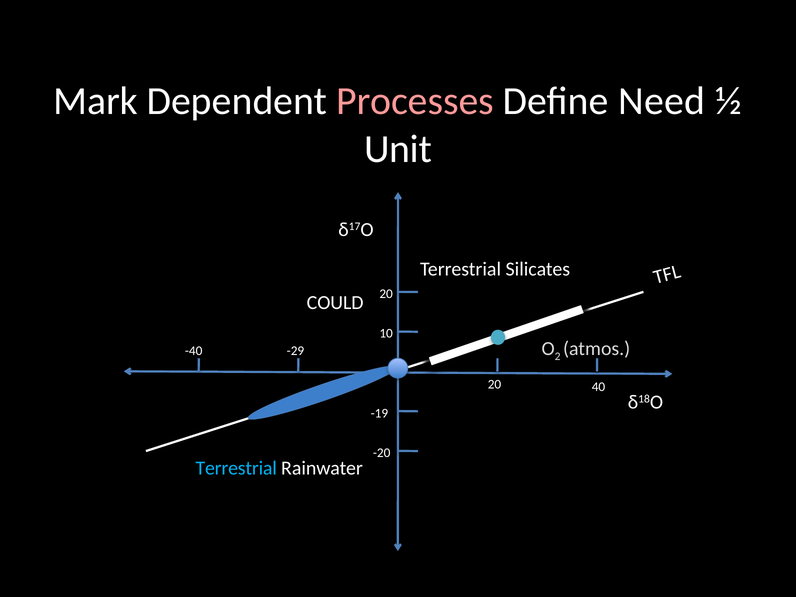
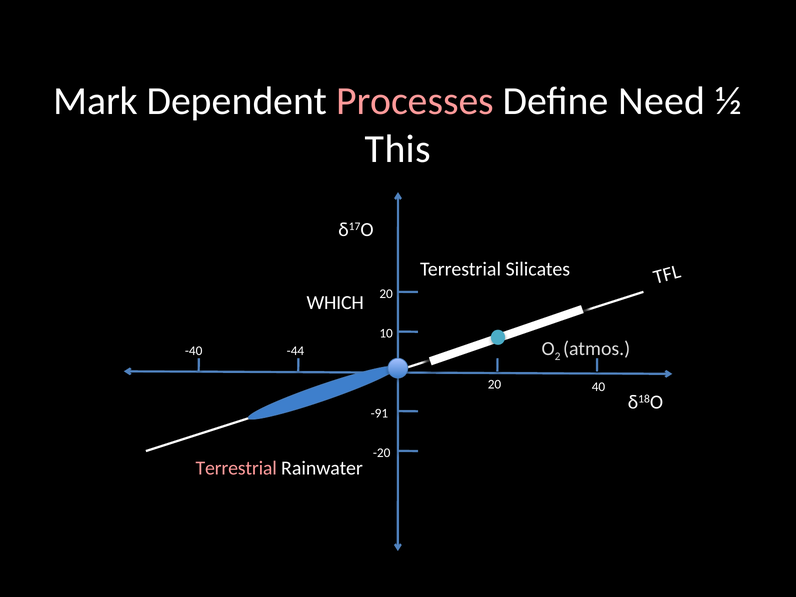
Unit: Unit -> This (398, 149)
COULD: COULD -> WHICH (335, 302)
-29: -29 -> -44 (295, 351)
-19: -19 -> -91 (379, 413)
Terrestrial colour: light blue -> pink (236, 468)
